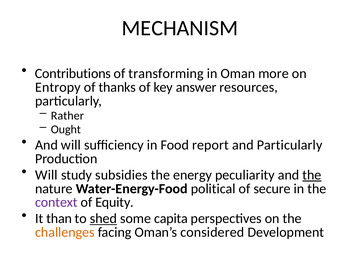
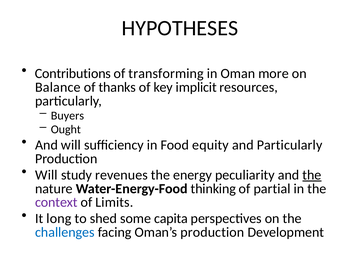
MECHANISM: MECHANISM -> HYPOTHESES (180, 28)
Entropy: Entropy -> Balance (58, 87)
answer: answer -> implicit (196, 87)
Rather: Rather -> Buyers (67, 116)
report: report -> equity (211, 145)
subsidies: subsidies -> revenues (121, 175)
political: political -> thinking (213, 189)
secure: secure -> partial (272, 189)
Equity: Equity -> Limits (114, 202)
than: than -> long (59, 219)
shed underline: present -> none (103, 219)
challenges colour: orange -> blue (65, 232)
Oman’s considered: considered -> production (212, 232)
